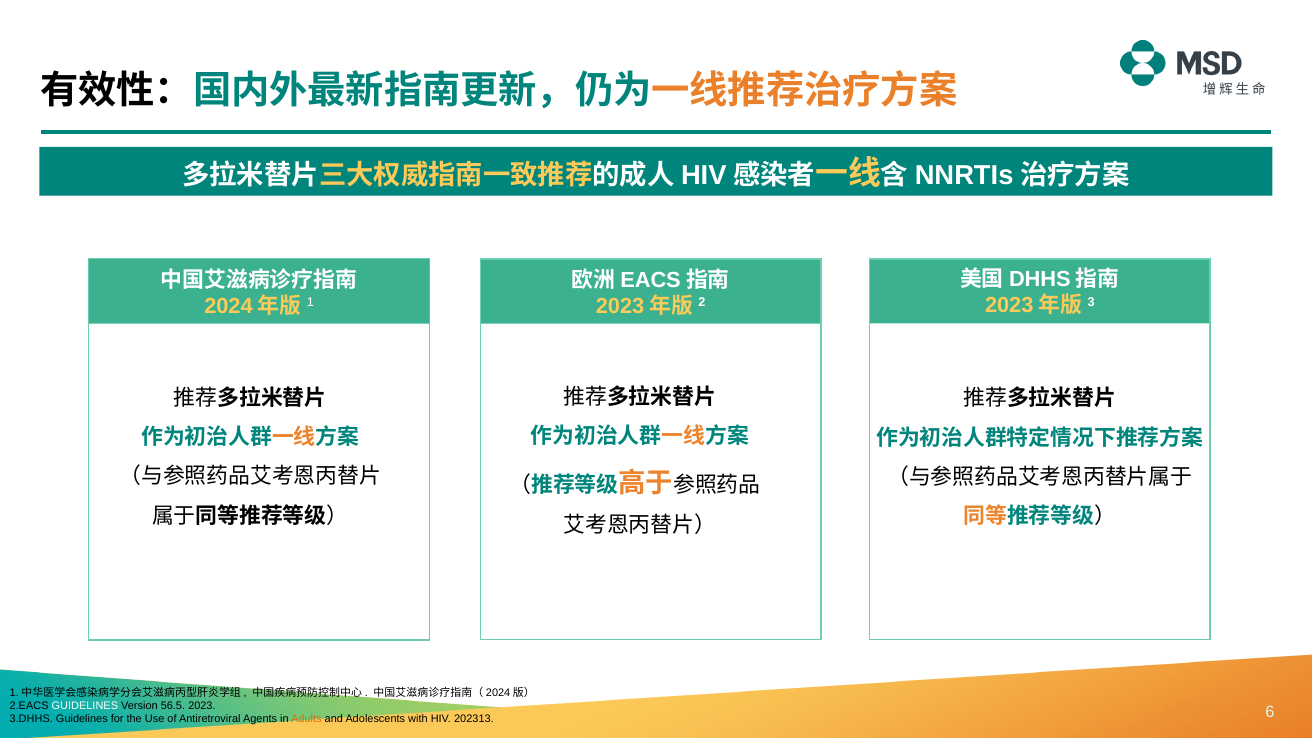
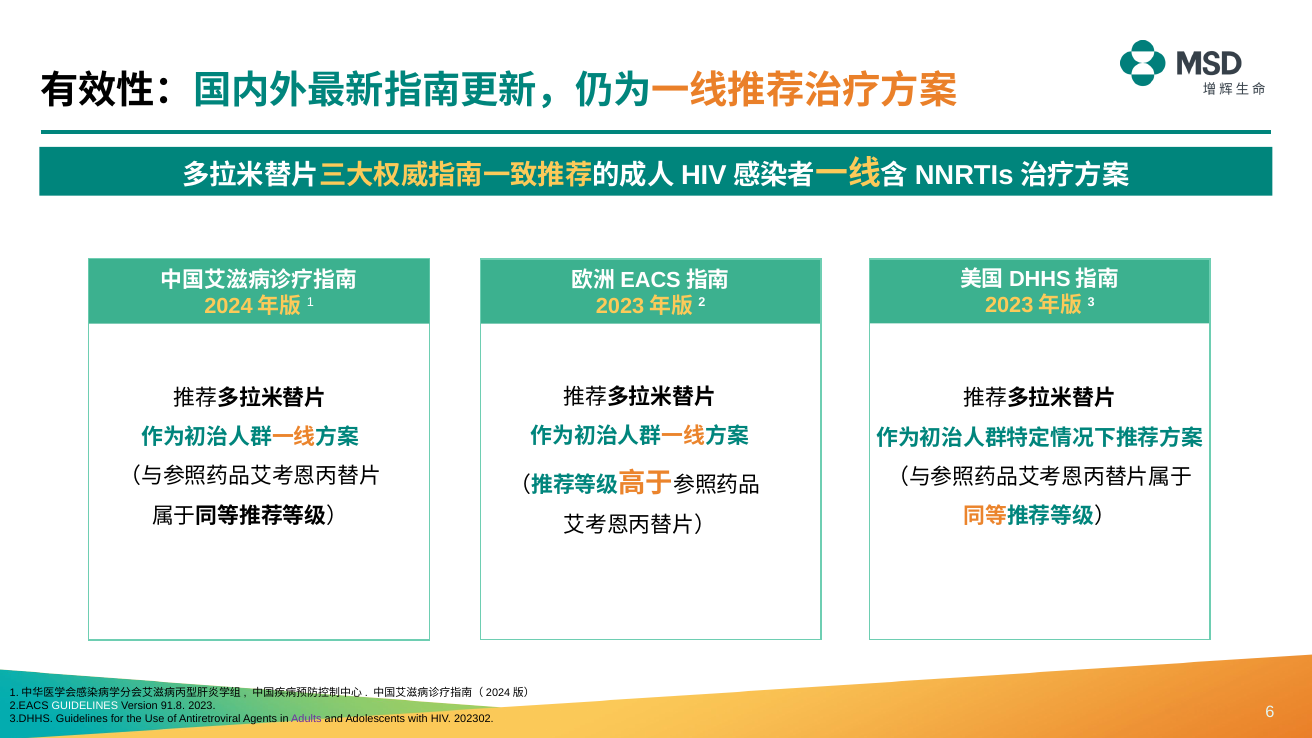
56.5: 56.5 -> 91.8 (173, 706)
Adults colour: orange -> purple (306, 719)
202313: 202313 -> 202302 (474, 719)
